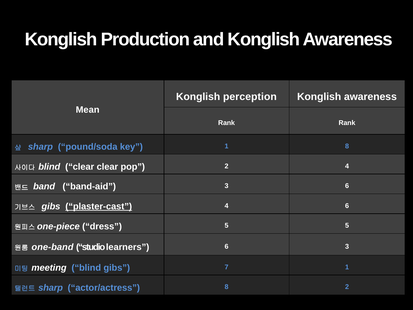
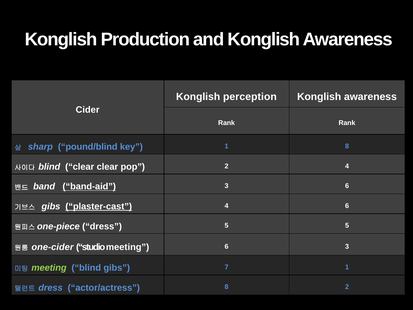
Mean: Mean -> Cider (88, 110)
pound/soda: pound/soda -> pound/blind (88, 147)
band-aid underline: none -> present (89, 186)
one-band: one-band -> one-cider (53, 247)
studio learners: learners -> meeting (128, 247)
meeting colour: white -> light green (49, 268)
sharp: sharp -> dress (51, 287)
